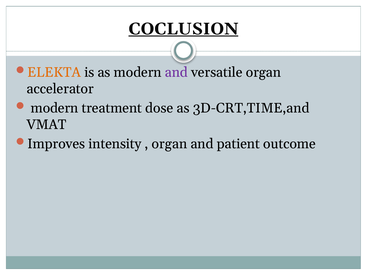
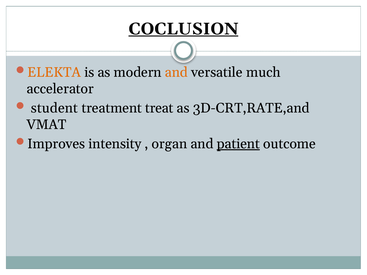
and colour: purple -> orange (176, 72)
versatile organ: organ -> much (263, 72)
modern: modern -> student (54, 108)
dose: dose -> treat (159, 108)
3D-CRT,TIME,and: 3D-CRT,TIME,and -> 3D-CRT,RATE,and (251, 108)
patient underline: none -> present (238, 144)
